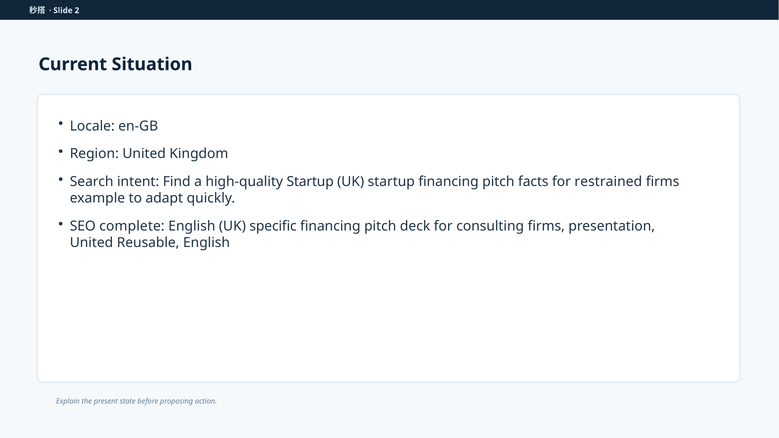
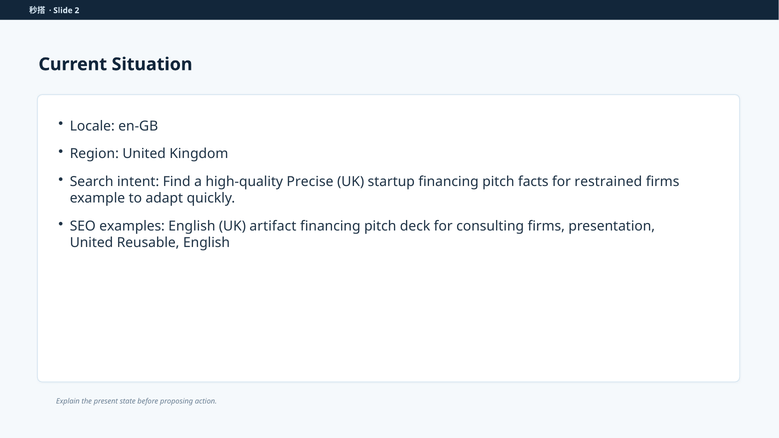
high-quality Startup: Startup -> Precise (310, 182)
complete: complete -> examples (132, 226)
specific: specific -> artifact (273, 226)
